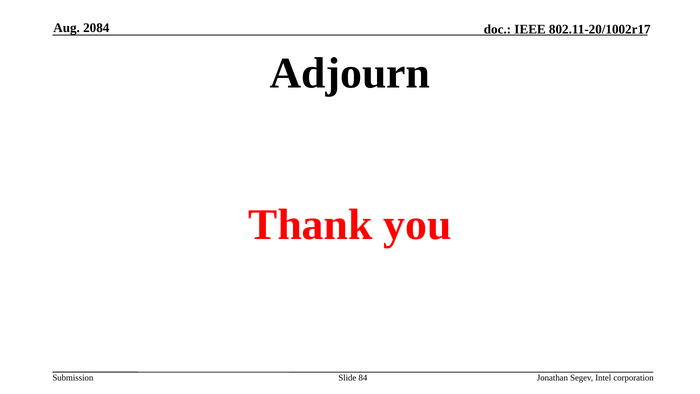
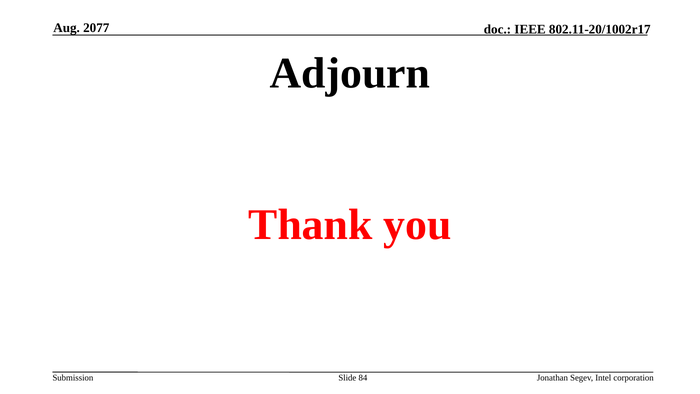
2084: 2084 -> 2077 (96, 28)
